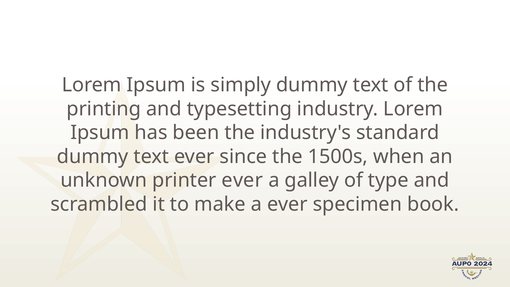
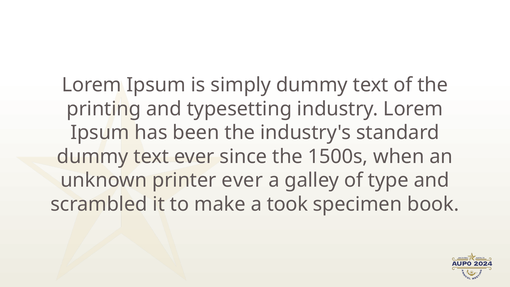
a ever: ever -> took (287, 204)
